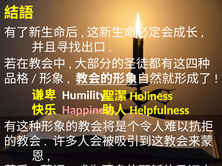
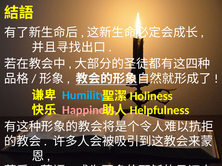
Humility colour: white -> light blue (84, 96)
